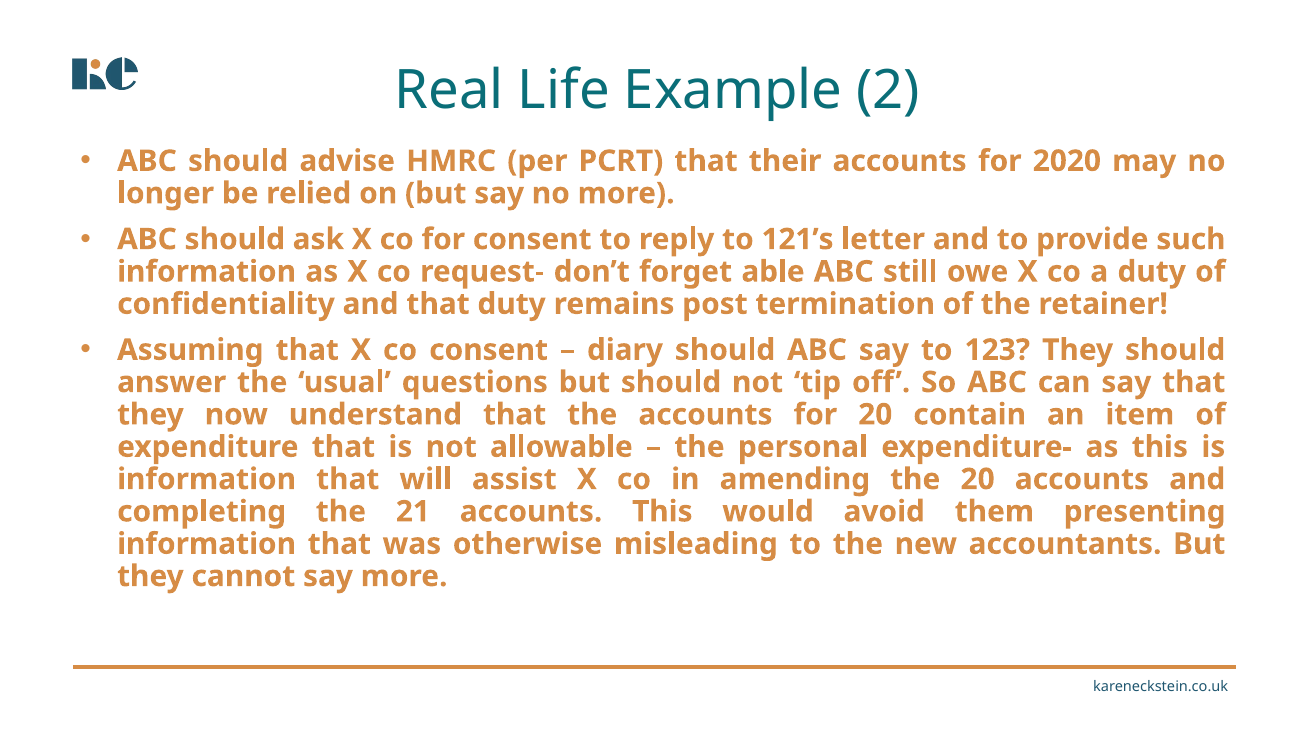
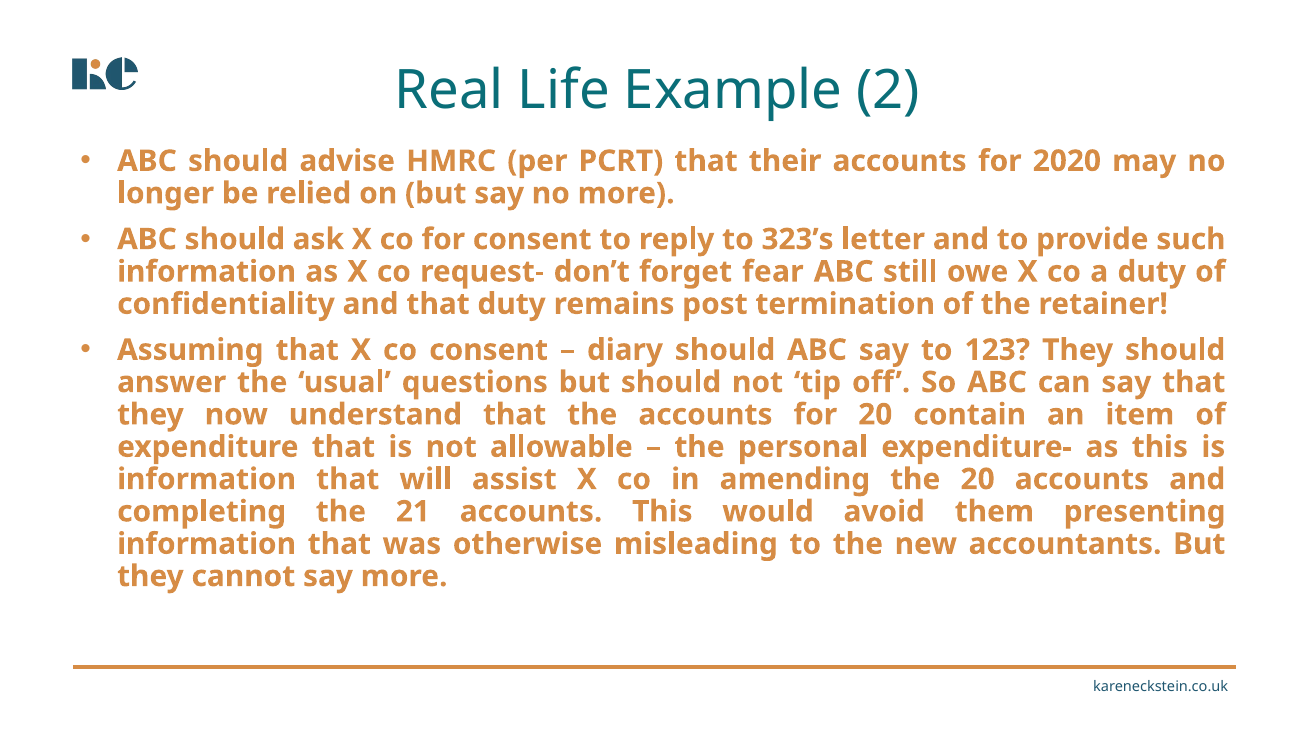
121’s: 121’s -> 323’s (798, 239)
able: able -> fear (773, 272)
